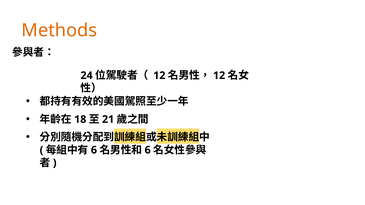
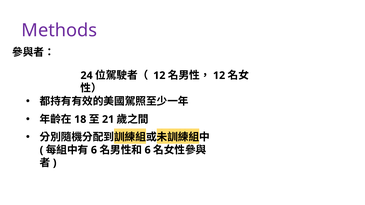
Methods colour: orange -> purple (59, 30)
